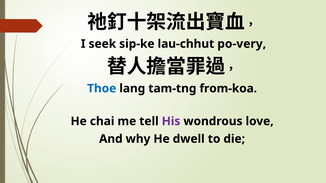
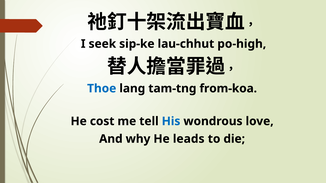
po-very: po-very -> po-high (242, 44)
chai: chai -> cost (102, 121)
His colour: purple -> blue (171, 121)
dwell: dwell -> leads (189, 139)
